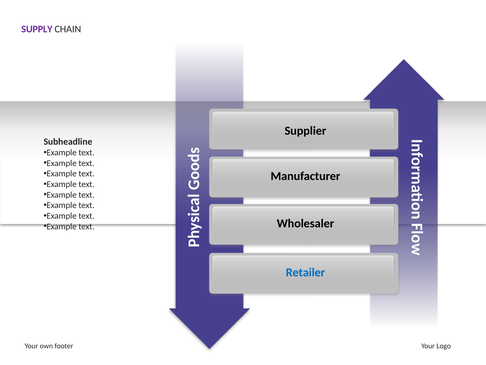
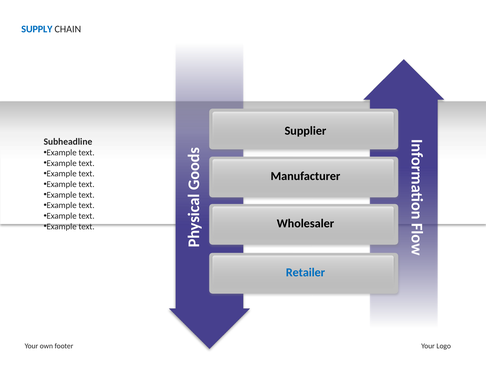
SUPPLY colour: purple -> blue (37, 29)
